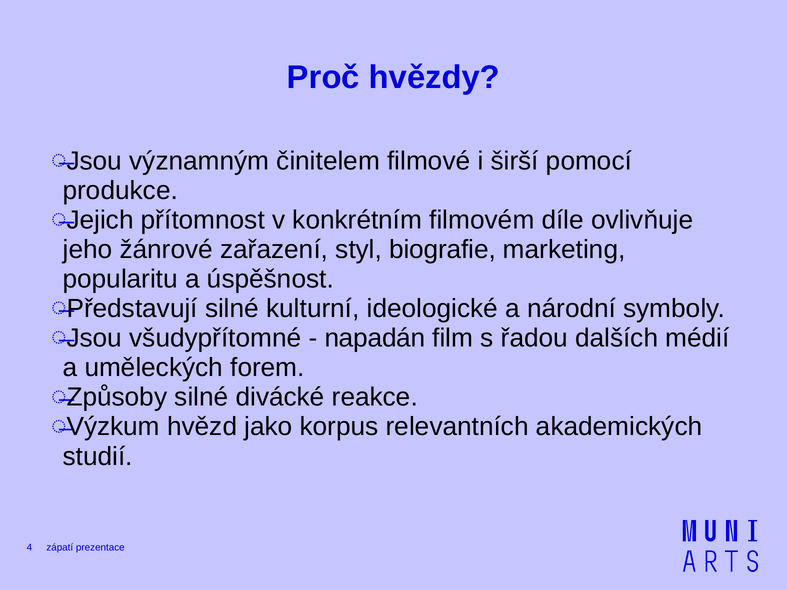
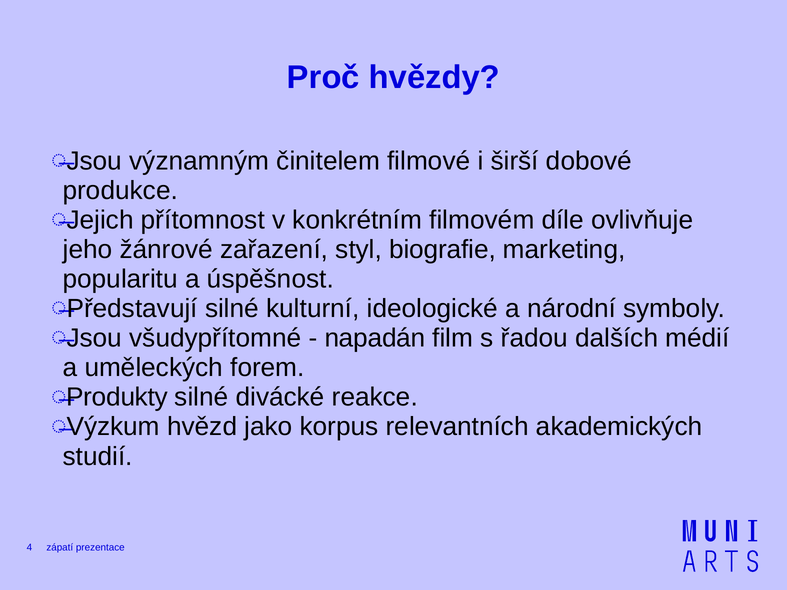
pomocí: pomocí -> dobové (589, 161)
Způsoby: Způsoby -> Produkty (117, 397)
